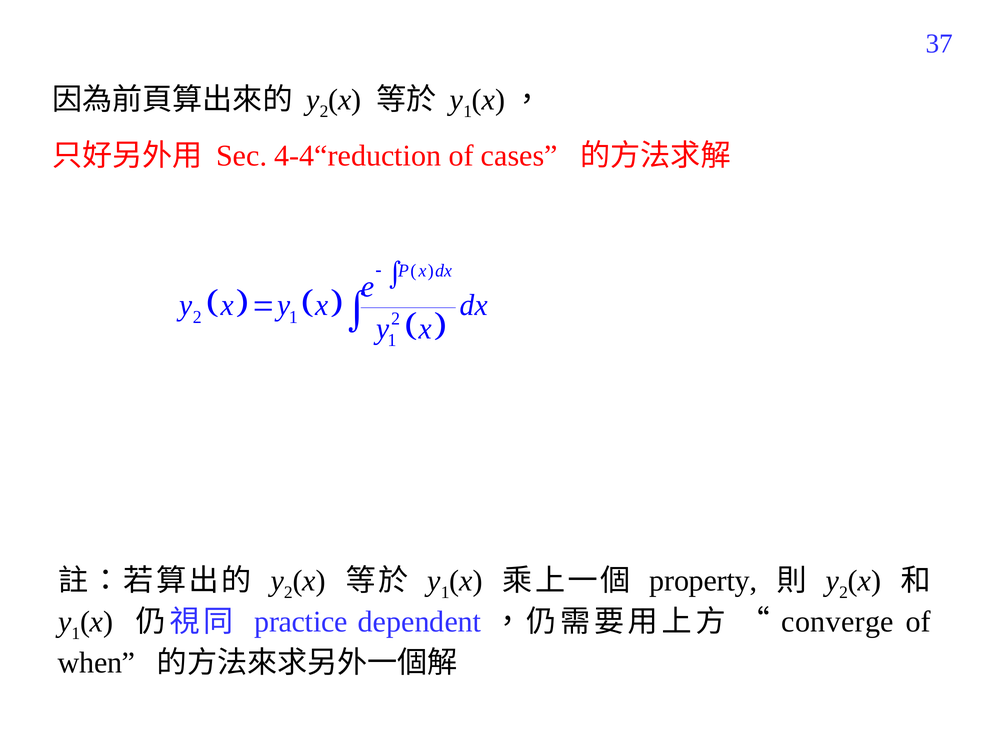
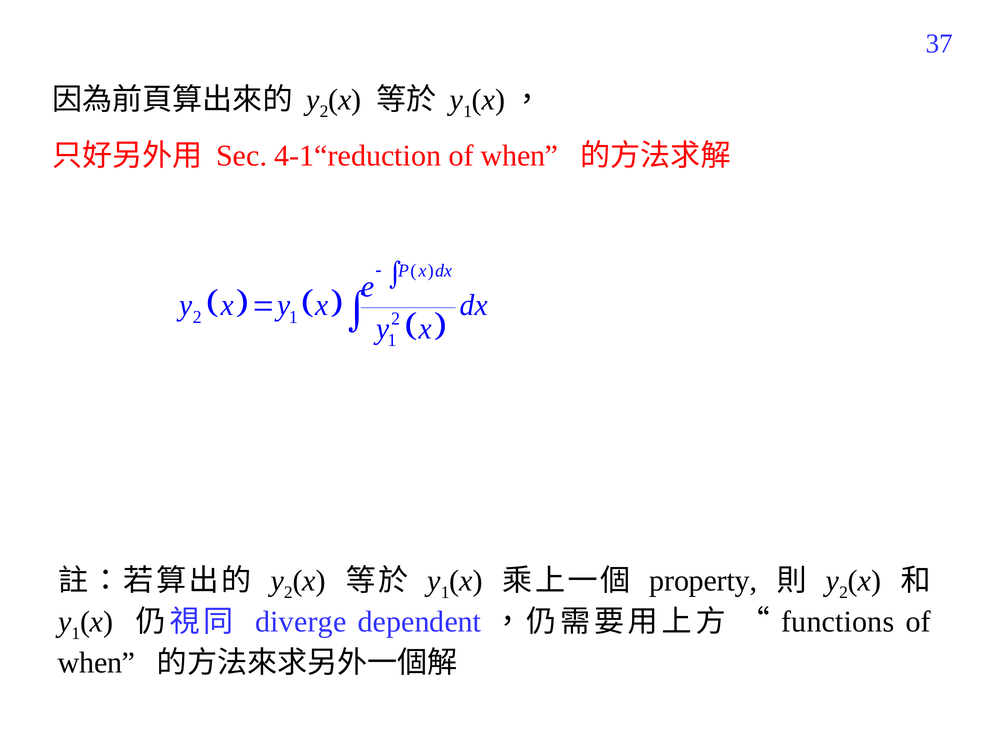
4-4“reduction: 4-4“reduction -> 4-1“reduction (358, 156)
cases: cases -> when (520, 156)
practice: practice -> diverge (301, 622)
converge: converge -> functions (838, 622)
